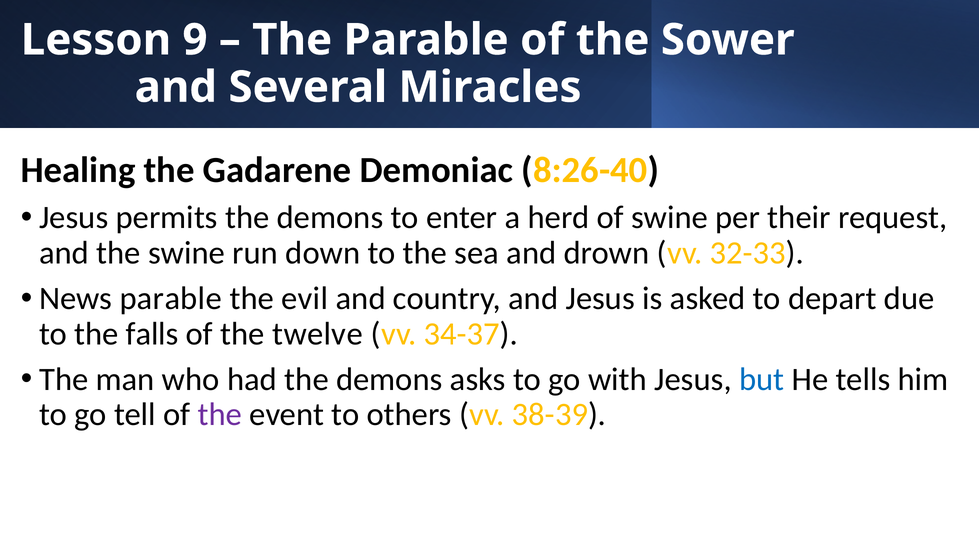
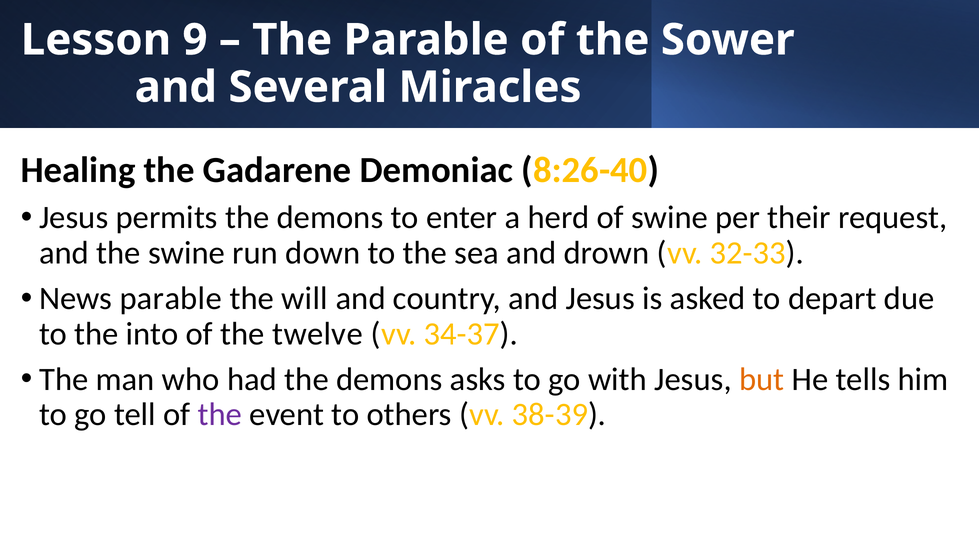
evil: evil -> will (305, 298)
falls: falls -> into (152, 334)
but colour: blue -> orange (762, 379)
